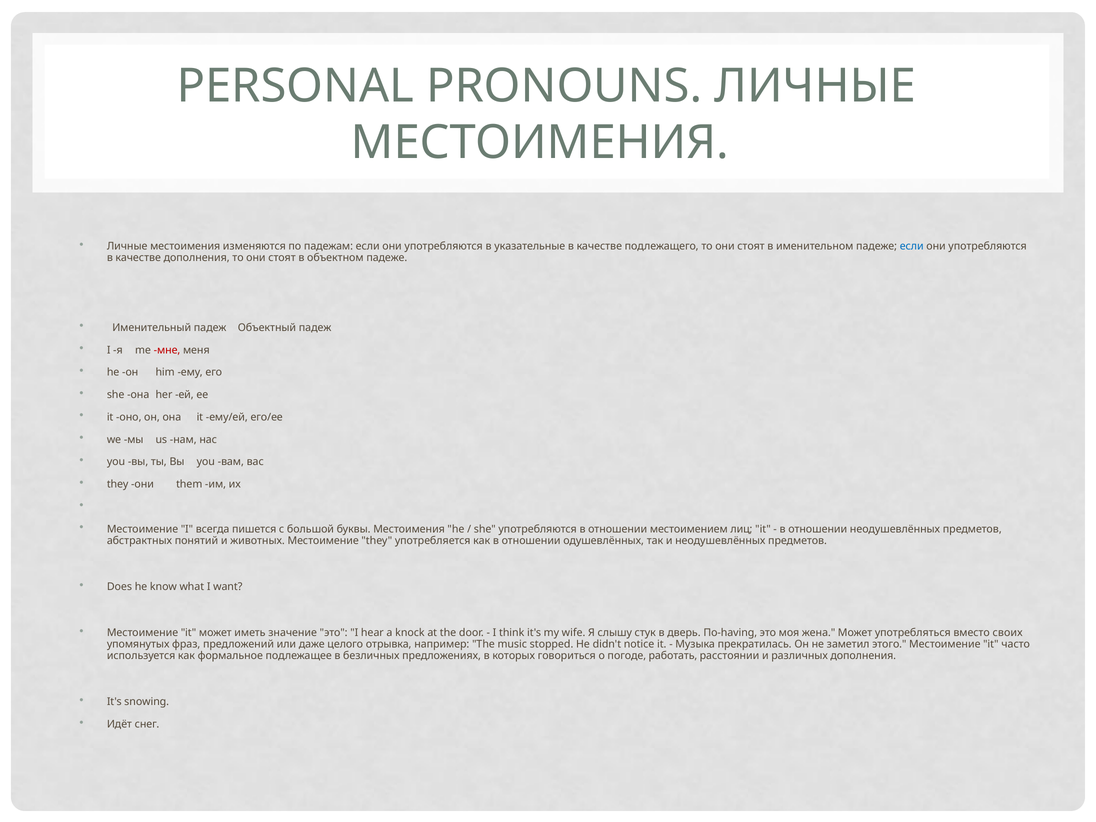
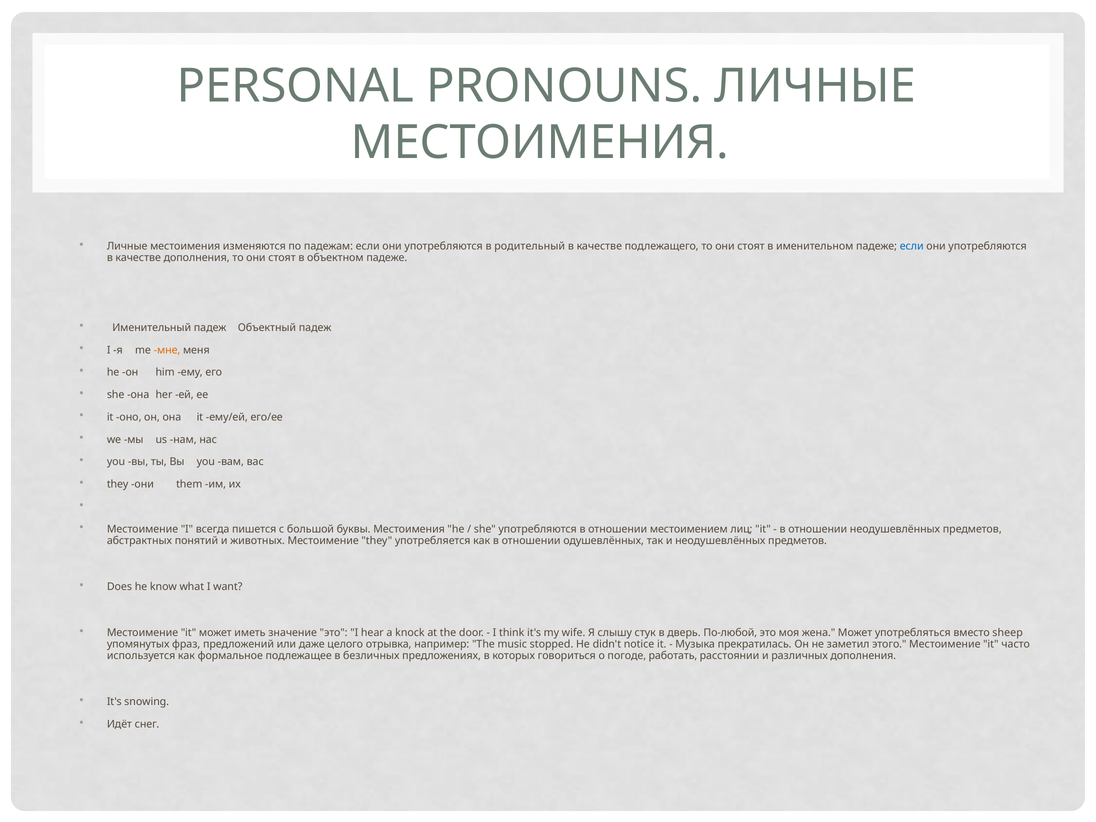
указательные: указательные -> родительный (530, 246)
мне colour: red -> orange (167, 350)
По-having: По-having -> По-любой (730, 633)
своих: своих -> sheep (1008, 633)
